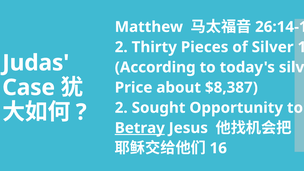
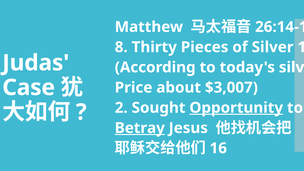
2: 2 -> 8 (121, 47)
$8,387: $8,387 -> $3,007 (231, 88)
Opportunity underline: none -> present (236, 108)
